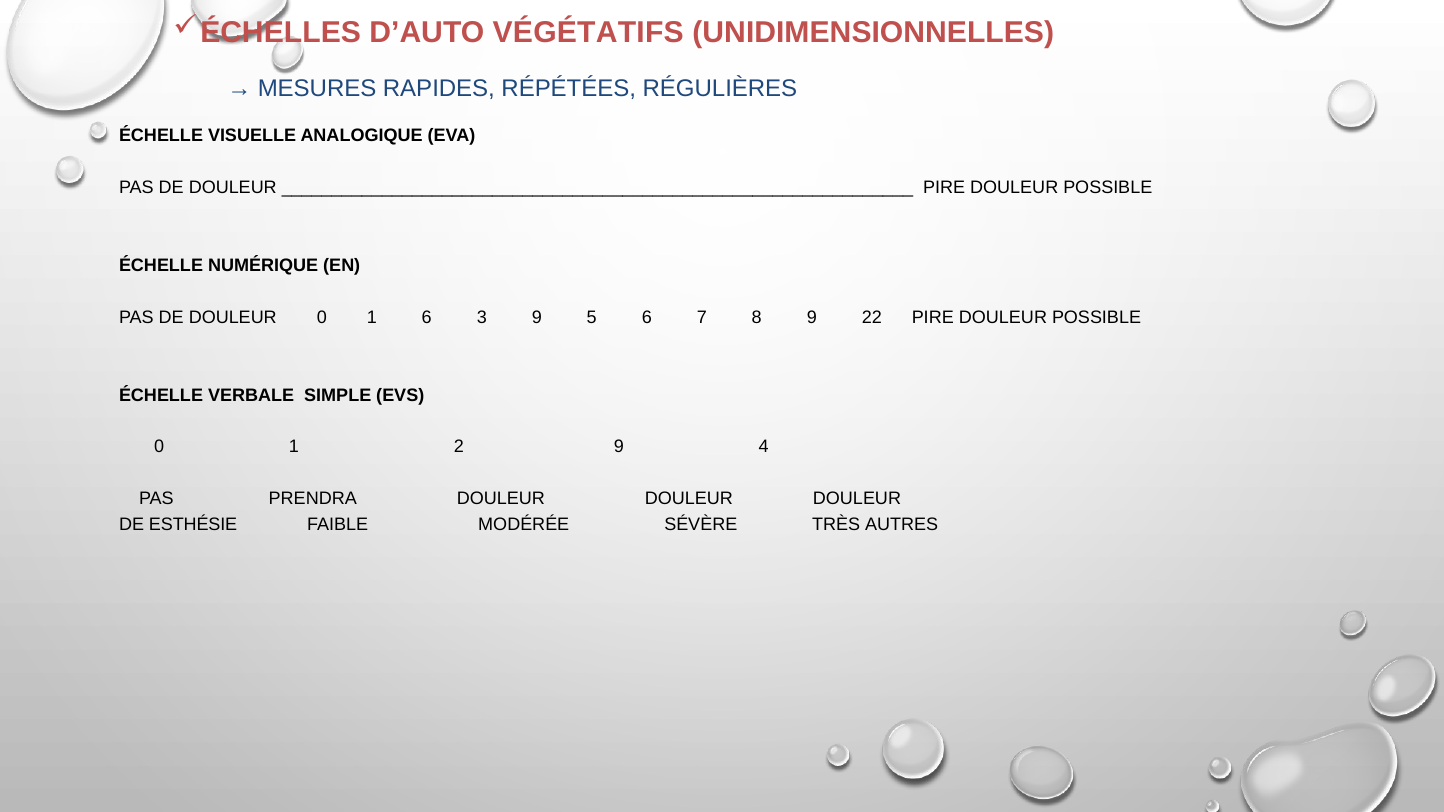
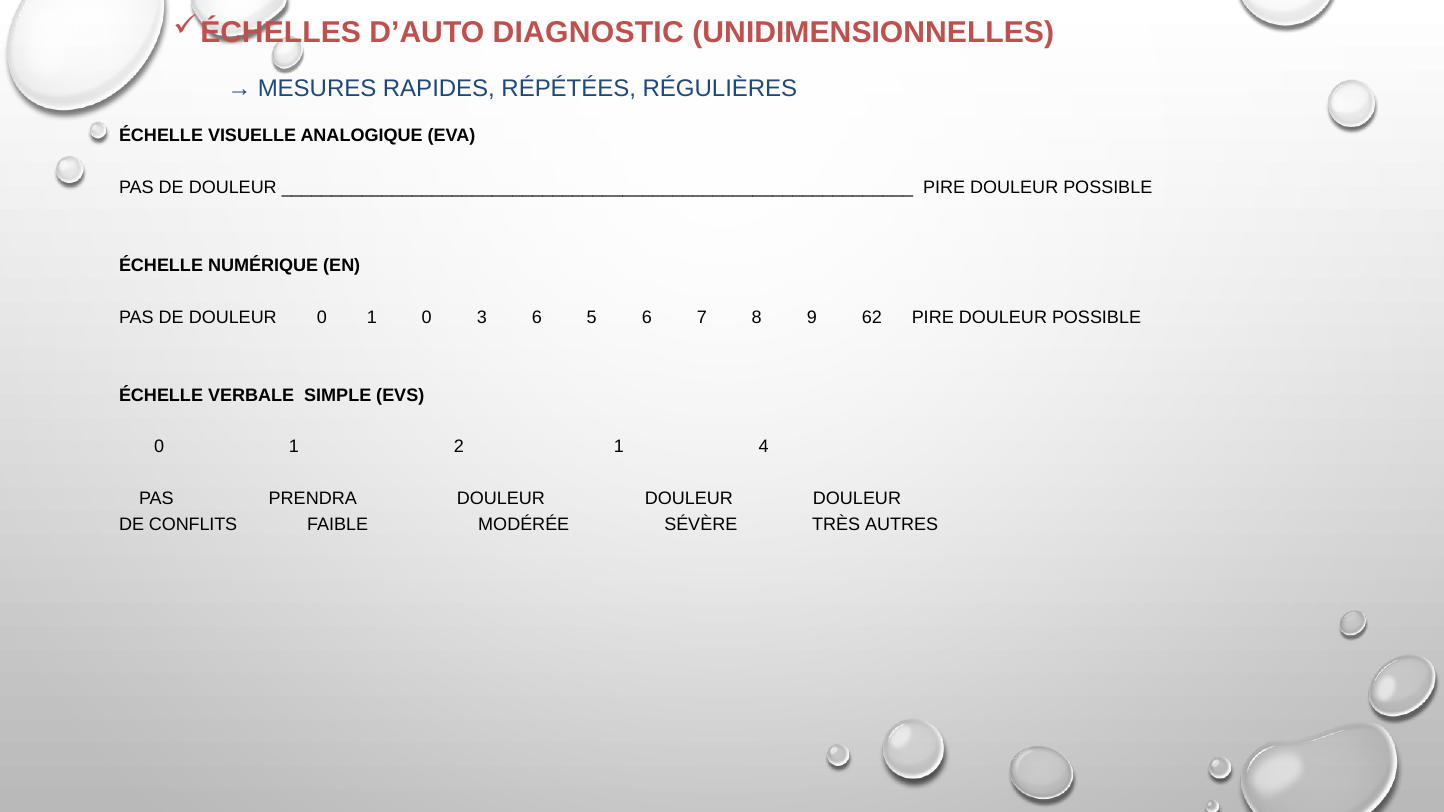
VÉGÉTATIFS: VÉGÉTATIFS -> DIAGNOSTIC (588, 33)
1 6: 6 -> 0 (427, 317)
3 9: 9 -> 6 (537, 317)
22: 22 -> 62 (872, 317)
2 9: 9 -> 1 (619, 447)
ESTHÉSIE: ESTHÉSIE -> CONFLITS (193, 525)
